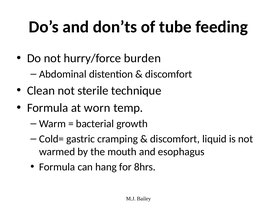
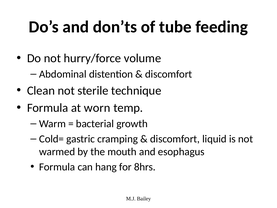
burden: burden -> volume (142, 58)
